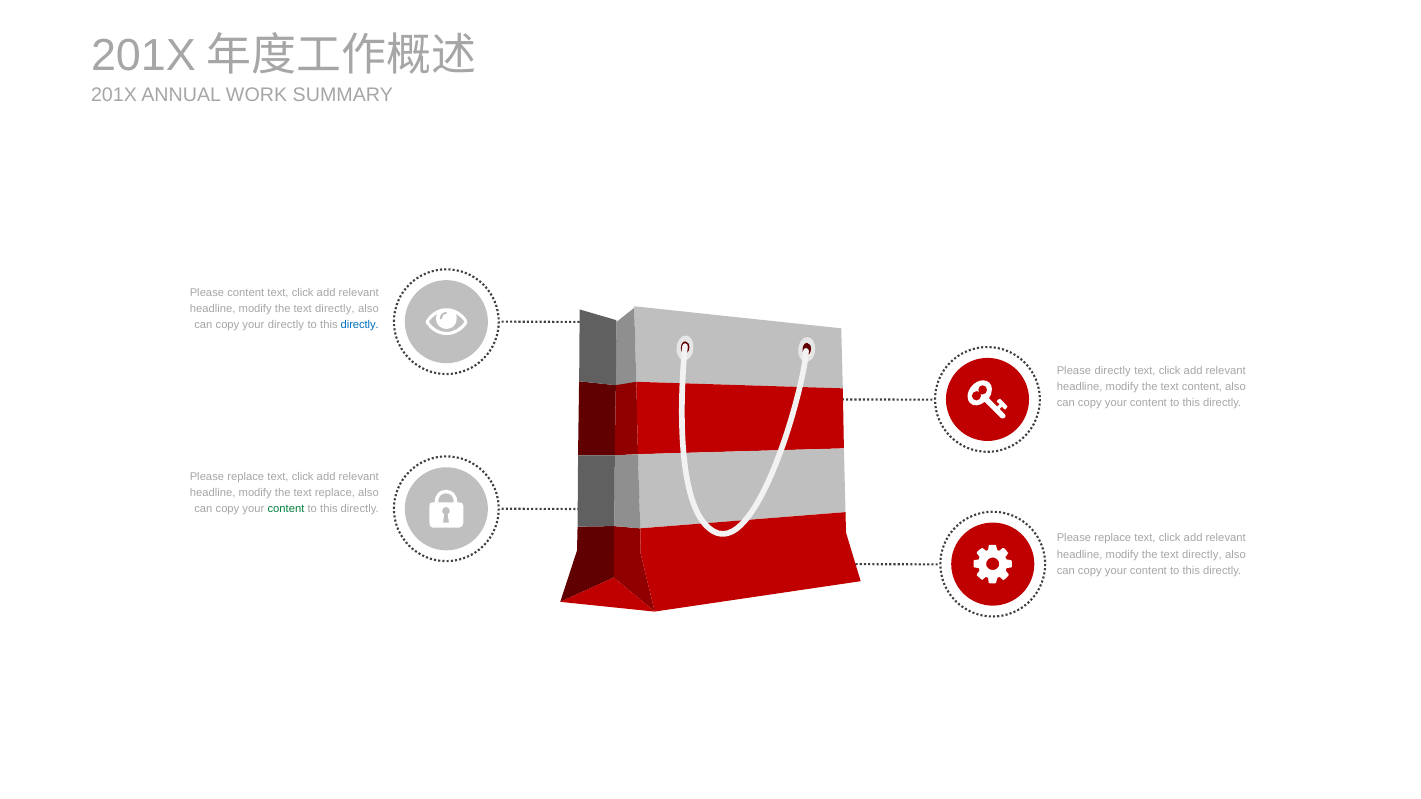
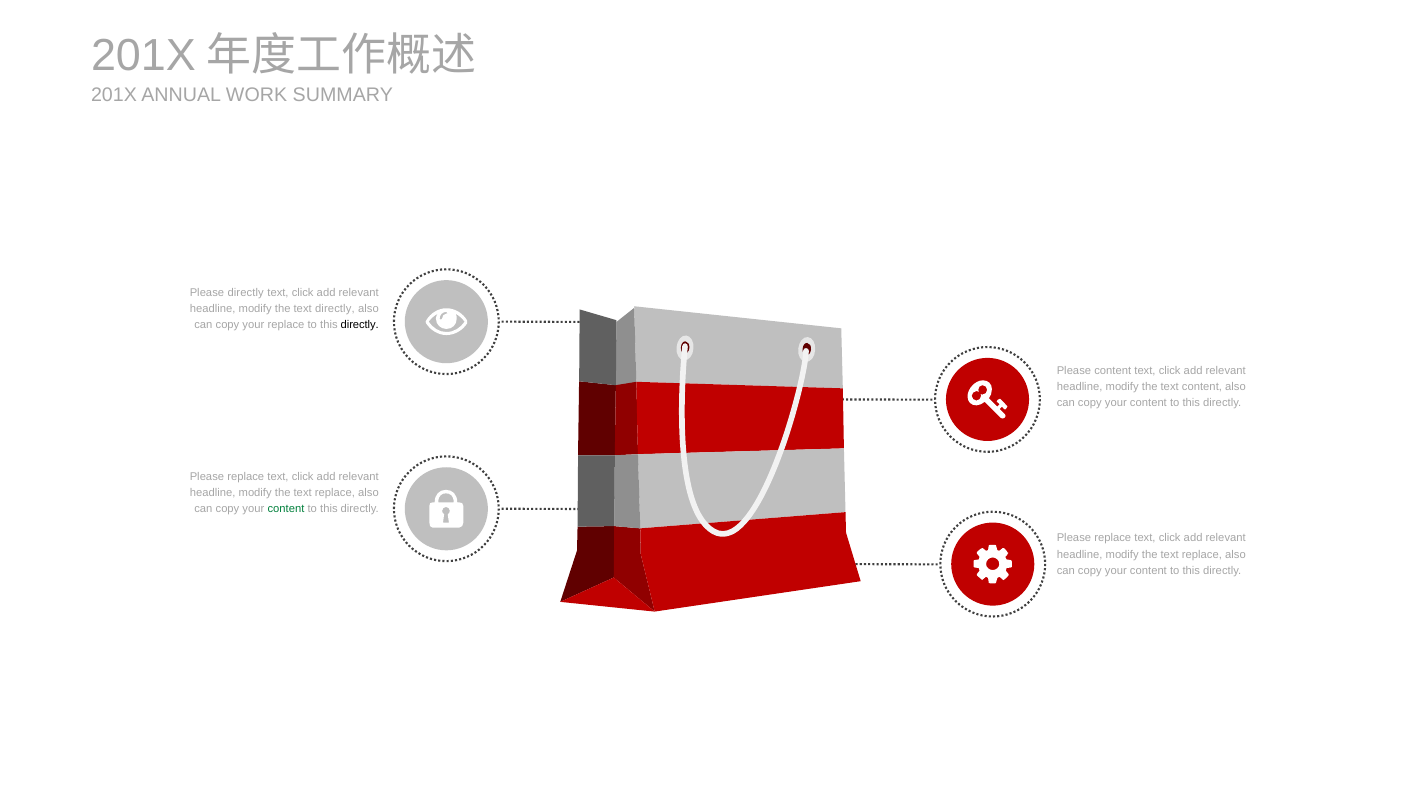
Please content: content -> directly (246, 293)
your directly: directly -> replace (286, 325)
directly colour: blue -> black (360, 325)
Please directly: directly -> content (1113, 371)
directly: directly -> replace (1202, 554)
